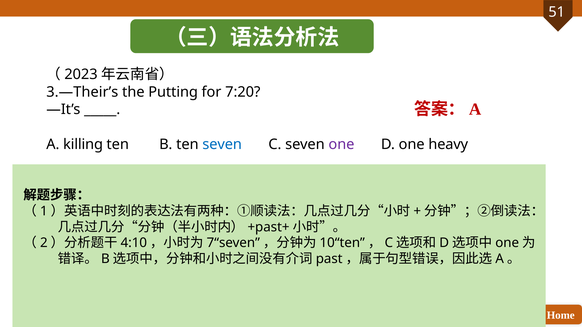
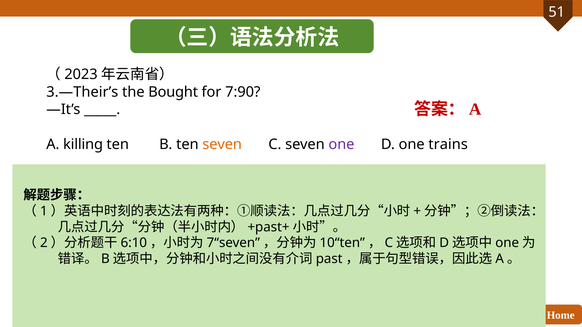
Putting: Putting -> Bought (173, 92)
7:20: 7:20 -> 7:90 (243, 92)
seven colour: blue -> orange (222, 144)
heavy: heavy -> trains (448, 144)
4:10: 4:10 -> 6:10 (134, 243)
